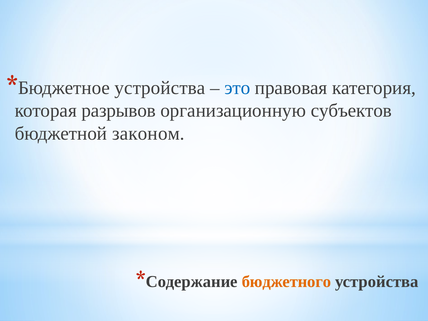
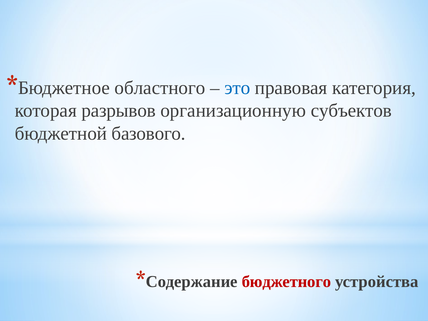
устройства: устройства -> областного (160, 88)
законом: законом -> базового (149, 133)
бюджетного colour: orange -> red (286, 282)
